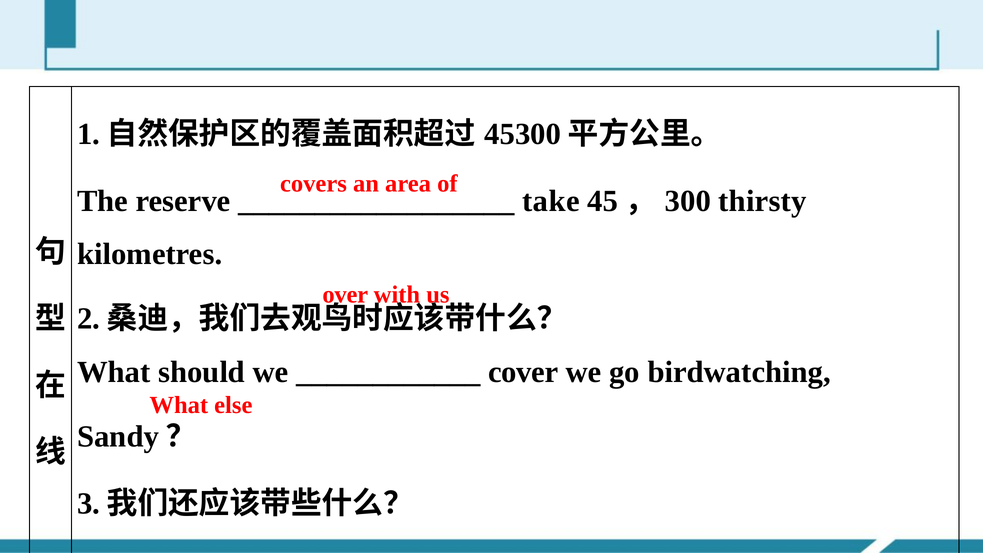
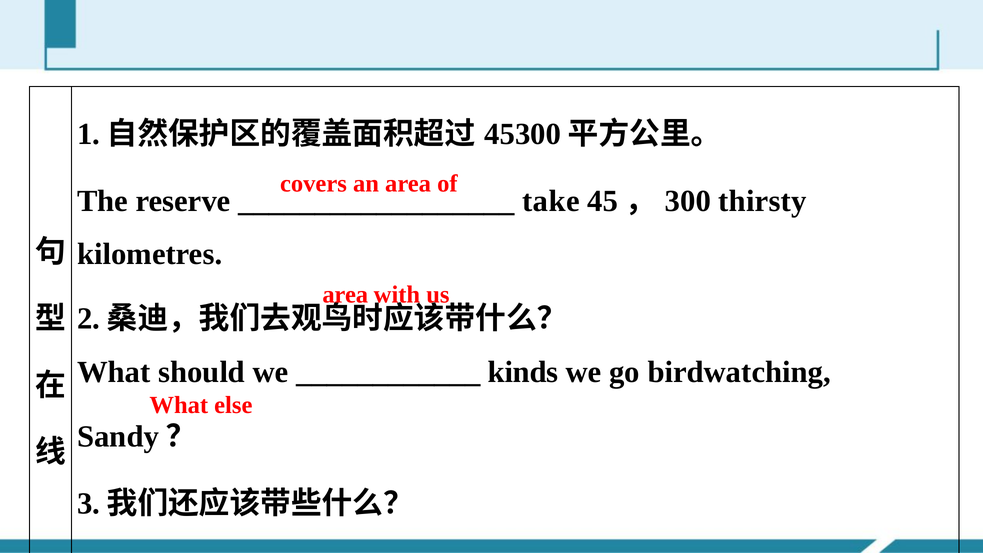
over: over -> area (345, 295)
cover: cover -> kinds (523, 372)
